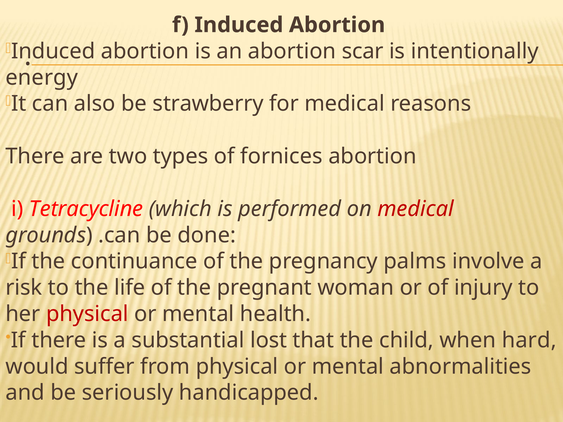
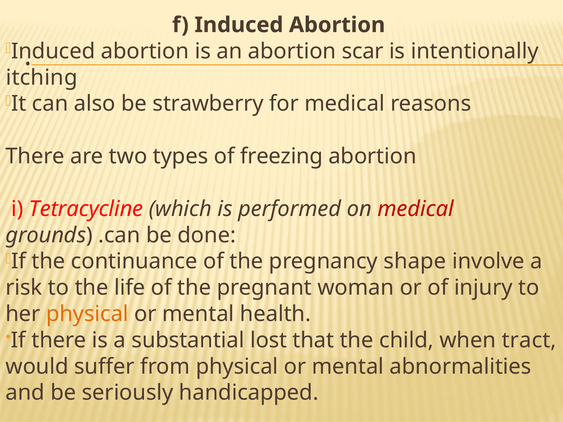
energy: energy -> itching (42, 78)
fornices: fornices -> freezing (282, 156)
palms: palms -> shape (415, 262)
physical colour: red -> orange (87, 314)
hard: hard -> tract (529, 340)
